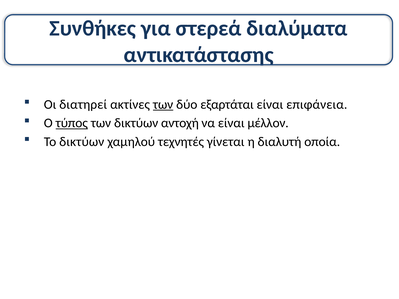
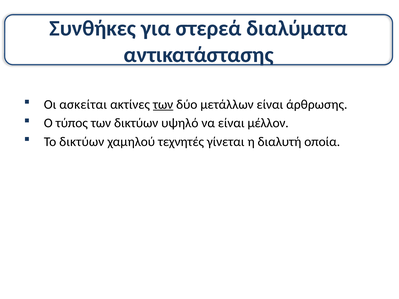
διατηρεί: διατηρεί -> ασκείται (83, 105)
εξαρτάται: εξαρτάται -> μετάλλων (227, 105)
επιφάνεια: επιφάνεια -> άρθρωσης (317, 105)
τύπος underline: present -> none (72, 123)
αντοχή: αντοχή -> υψηλό (180, 123)
